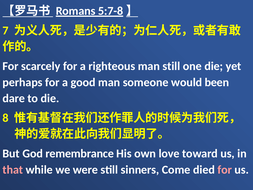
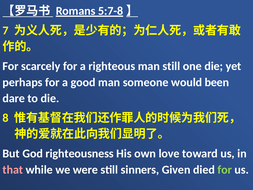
remembrance: remembrance -> righteousness (80, 153)
Come: Come -> Given (176, 169)
for colour: pink -> light green (225, 169)
